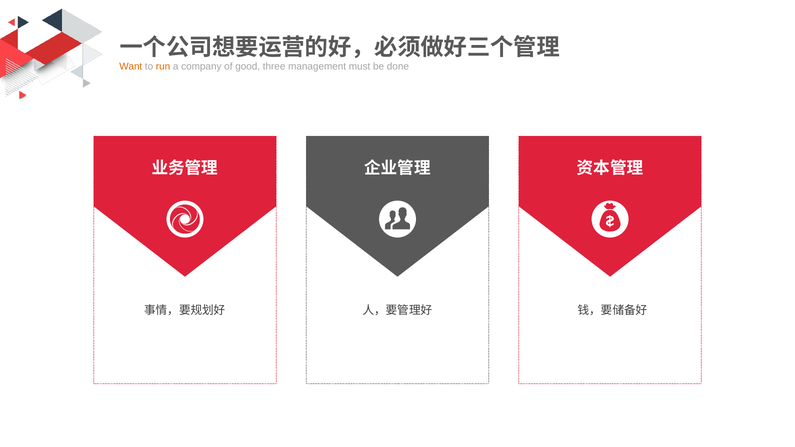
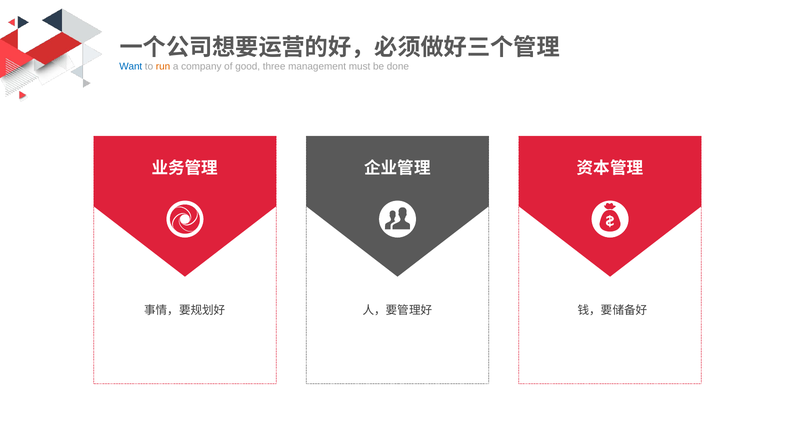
Want colour: orange -> blue (131, 66)
